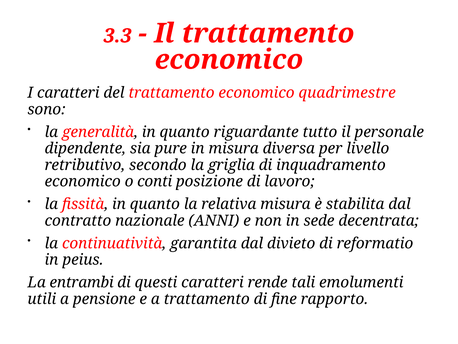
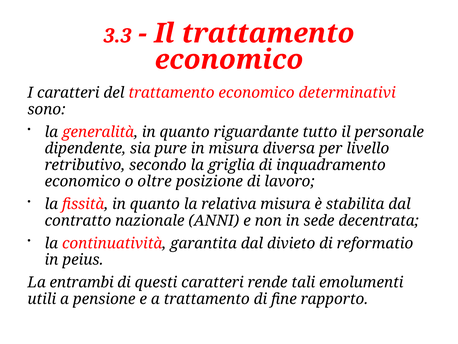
quadrimestre: quadrimestre -> determinativi (347, 93)
conti: conti -> oltre (155, 181)
